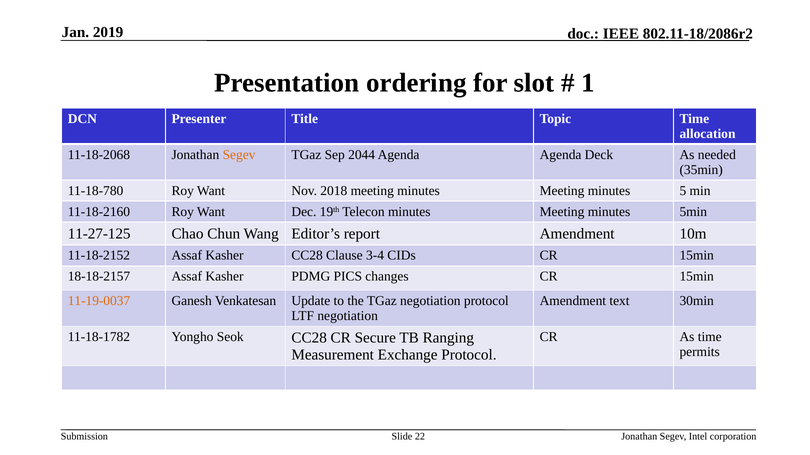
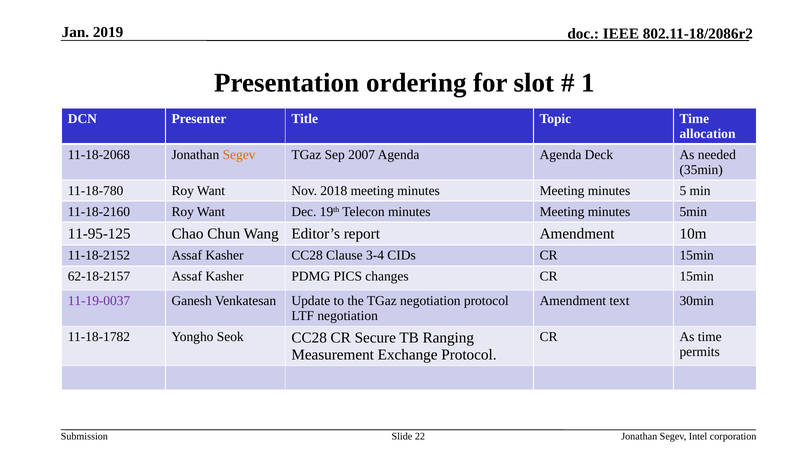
2044: 2044 -> 2007 (362, 155)
11-27-125: 11-27-125 -> 11-95-125 (99, 234)
18-18-2157: 18-18-2157 -> 62-18-2157 (99, 277)
11-19-0037 colour: orange -> purple (99, 301)
